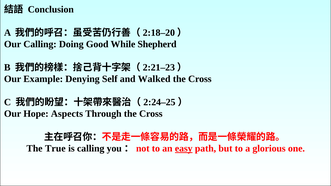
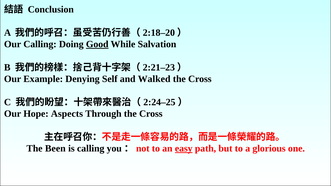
Good underline: none -> present (97, 44)
Shepherd: Shepherd -> Salvation (157, 44)
True: True -> Been (55, 149)
